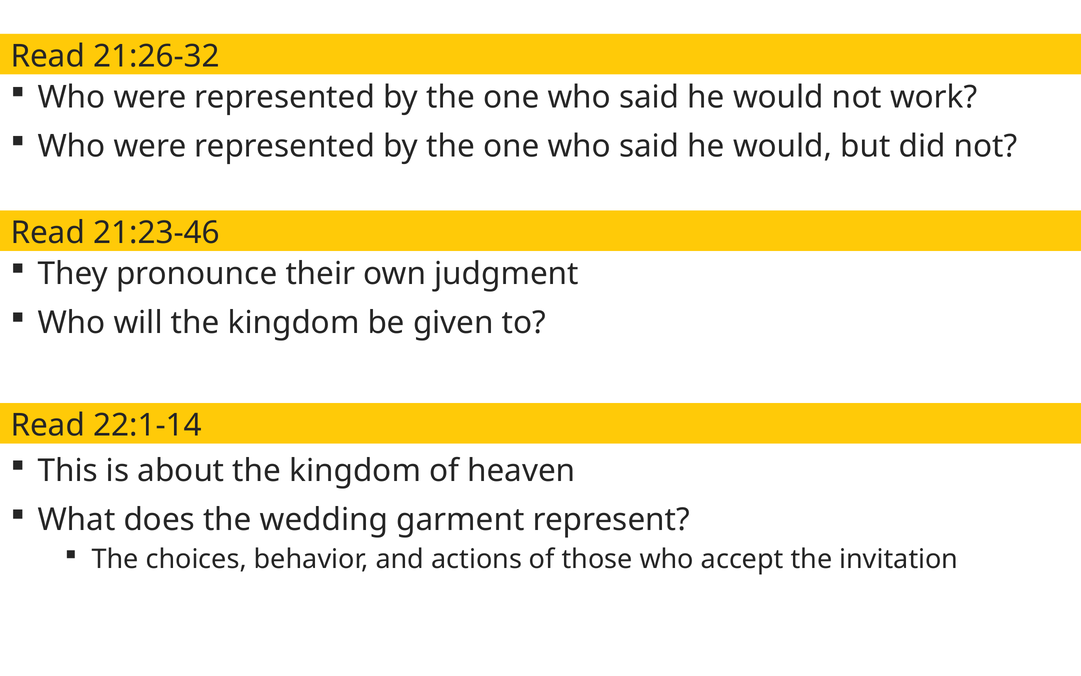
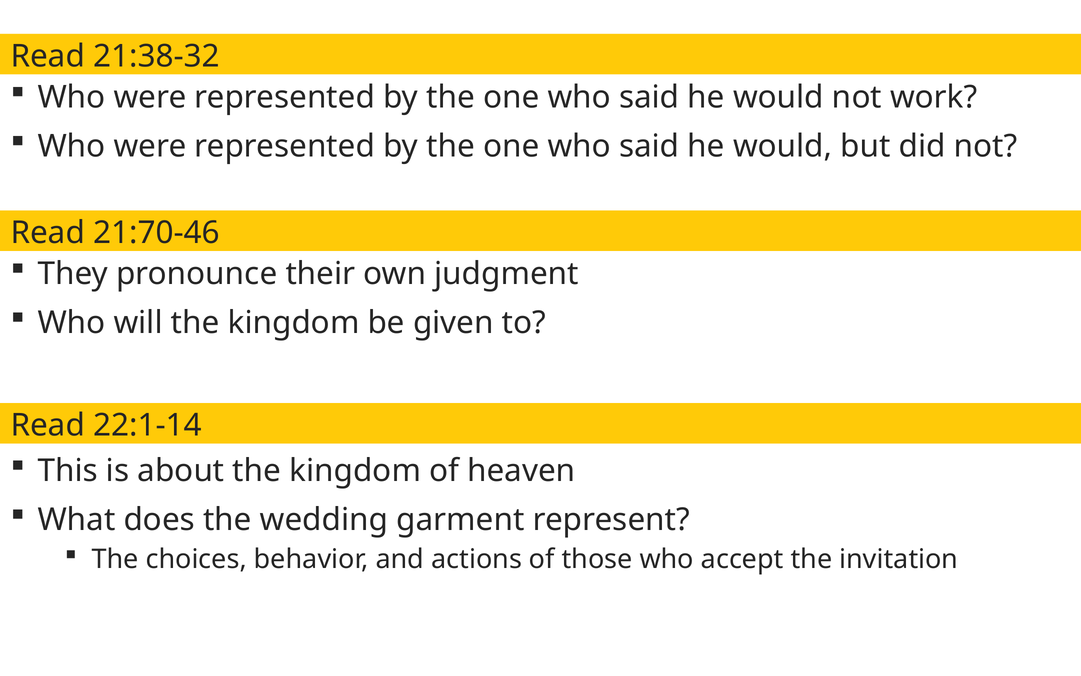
21:26-32: 21:26-32 -> 21:38-32 (157, 56)
21:23-46: 21:23-46 -> 21:70-46 (157, 233)
